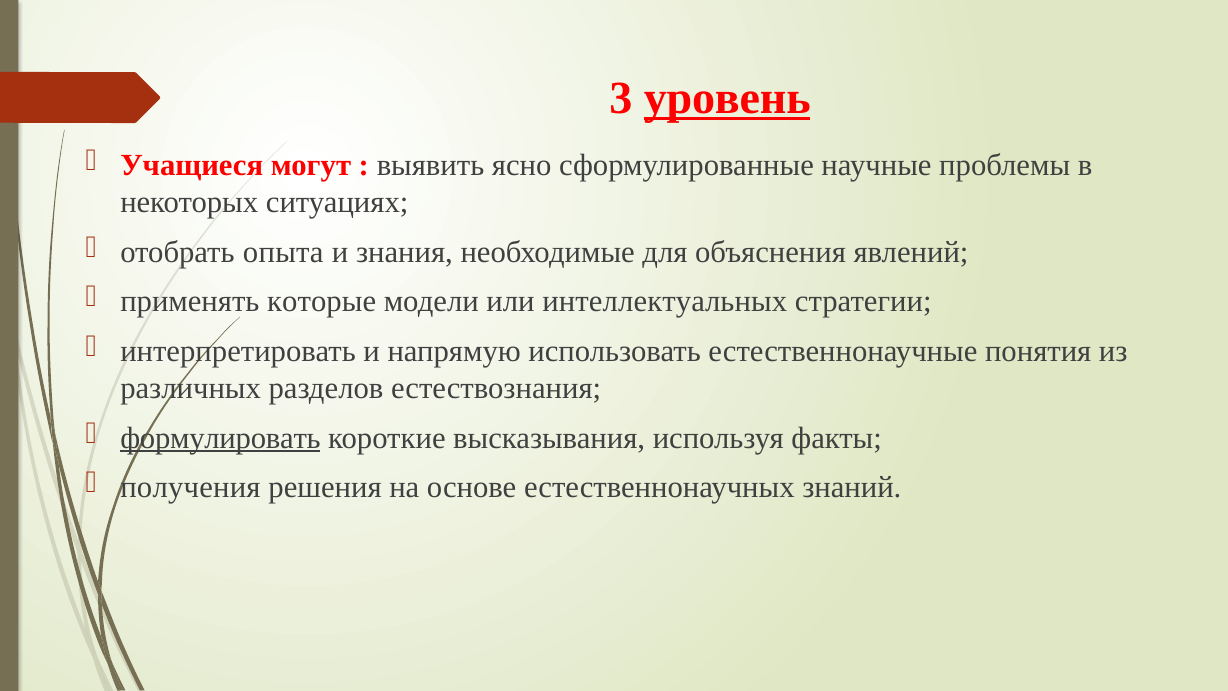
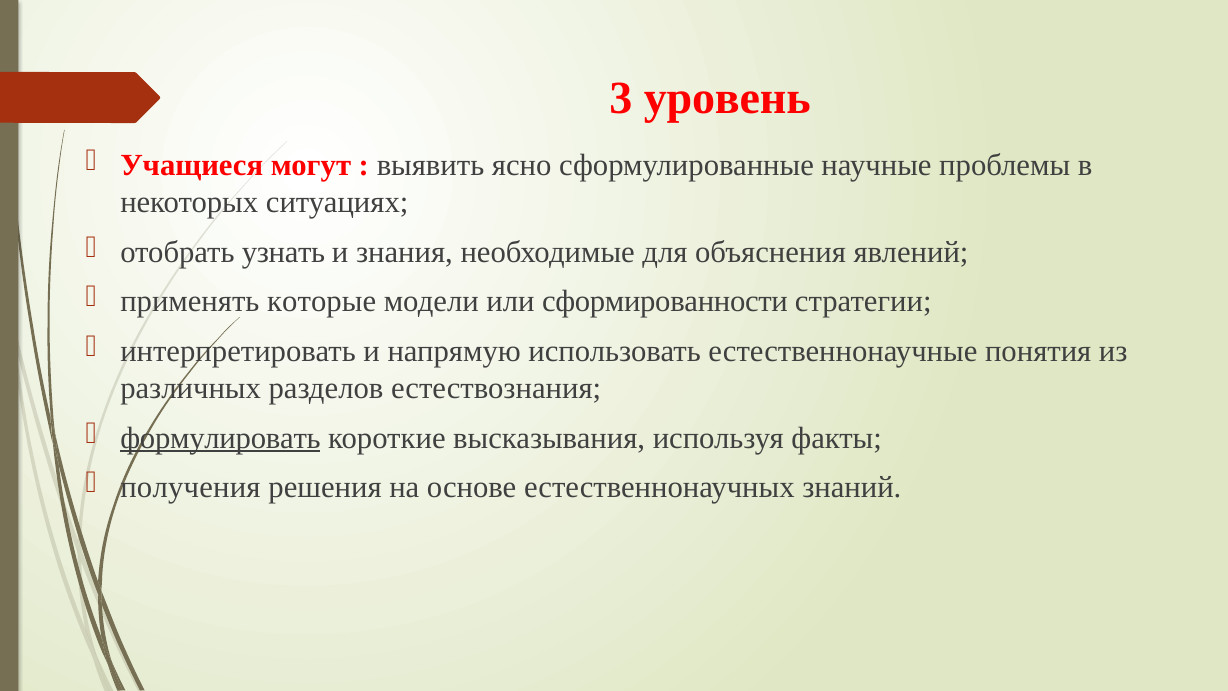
уровень underline: present -> none (727, 98)
опыта: опыта -> узнать (284, 252)
интеллектуальных: интеллектуальных -> сформированности (665, 302)
